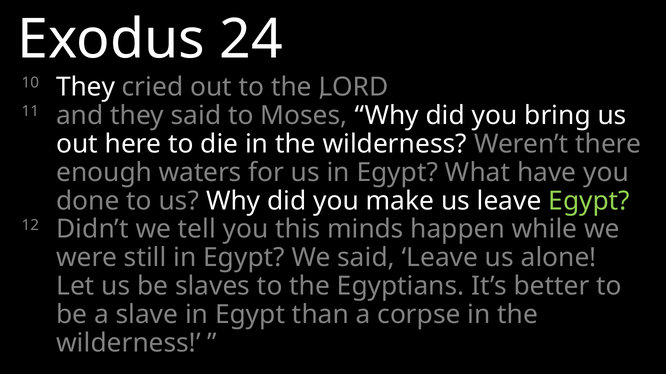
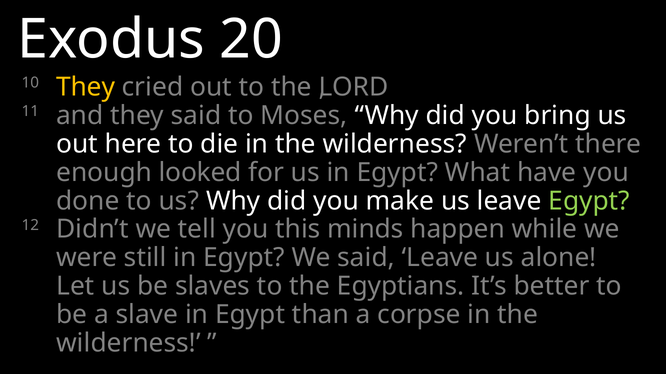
24: 24 -> 20 (251, 40)
They colour: white -> yellow (86, 87)
waters: waters -> looked (200, 173)
